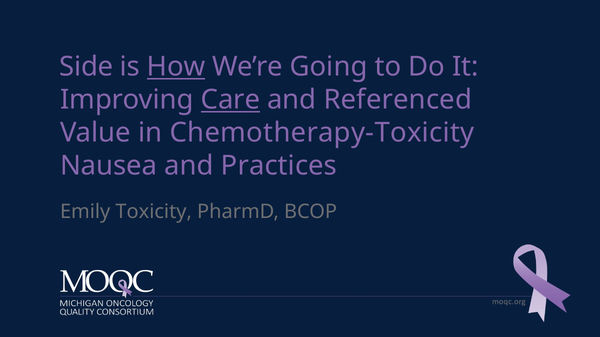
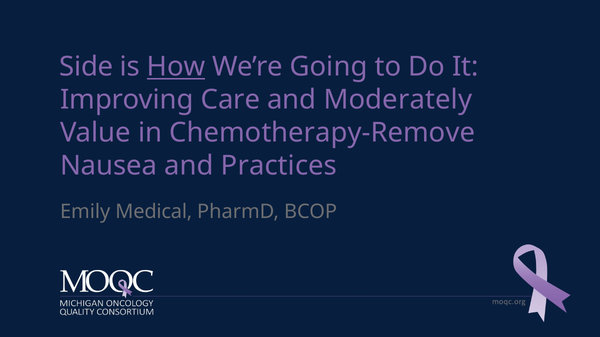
Care underline: present -> none (230, 100)
Referenced: Referenced -> Moderately (398, 100)
Chemotherapy-Toxicity: Chemotherapy-Toxicity -> Chemotherapy-Remove (322, 133)
Toxicity: Toxicity -> Medical (154, 212)
